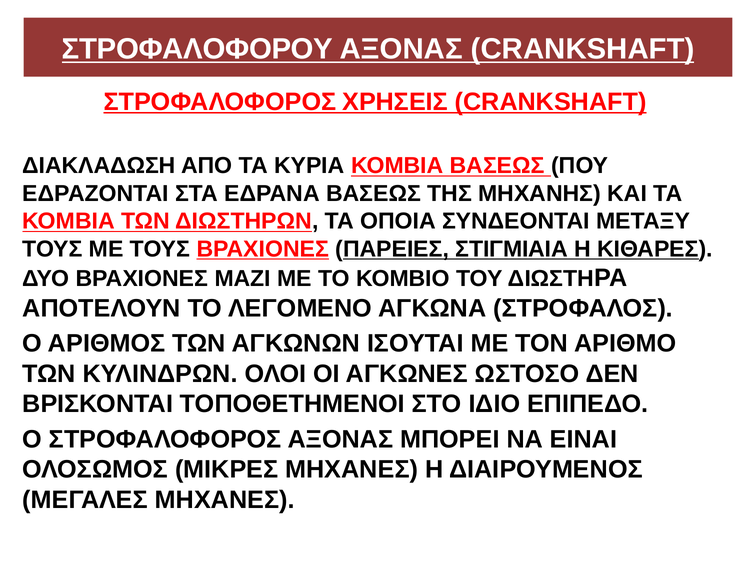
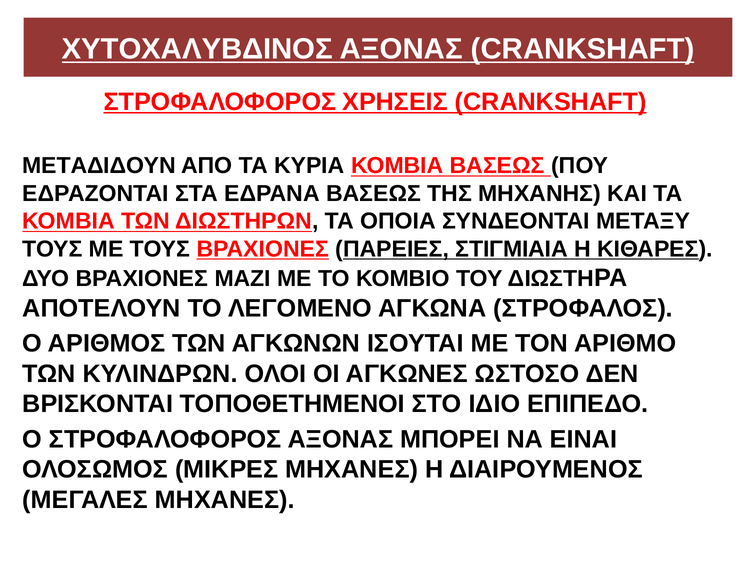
ΣΤΡΟΦΑΛΟΦΟΡΟΥ: ΣΤΡΟΦΑΛΟΦΟΡΟΥ -> ΧΥΤΟΧΑΛΥΒΔΙΝΟΣ (197, 49)
ΔΙΑΚΛΑΔΩΣΗ: ΔΙΑΚΛΑΔΩΣΗ -> ΜΕΤΑΔΙΔΟΥΝ (99, 166)
